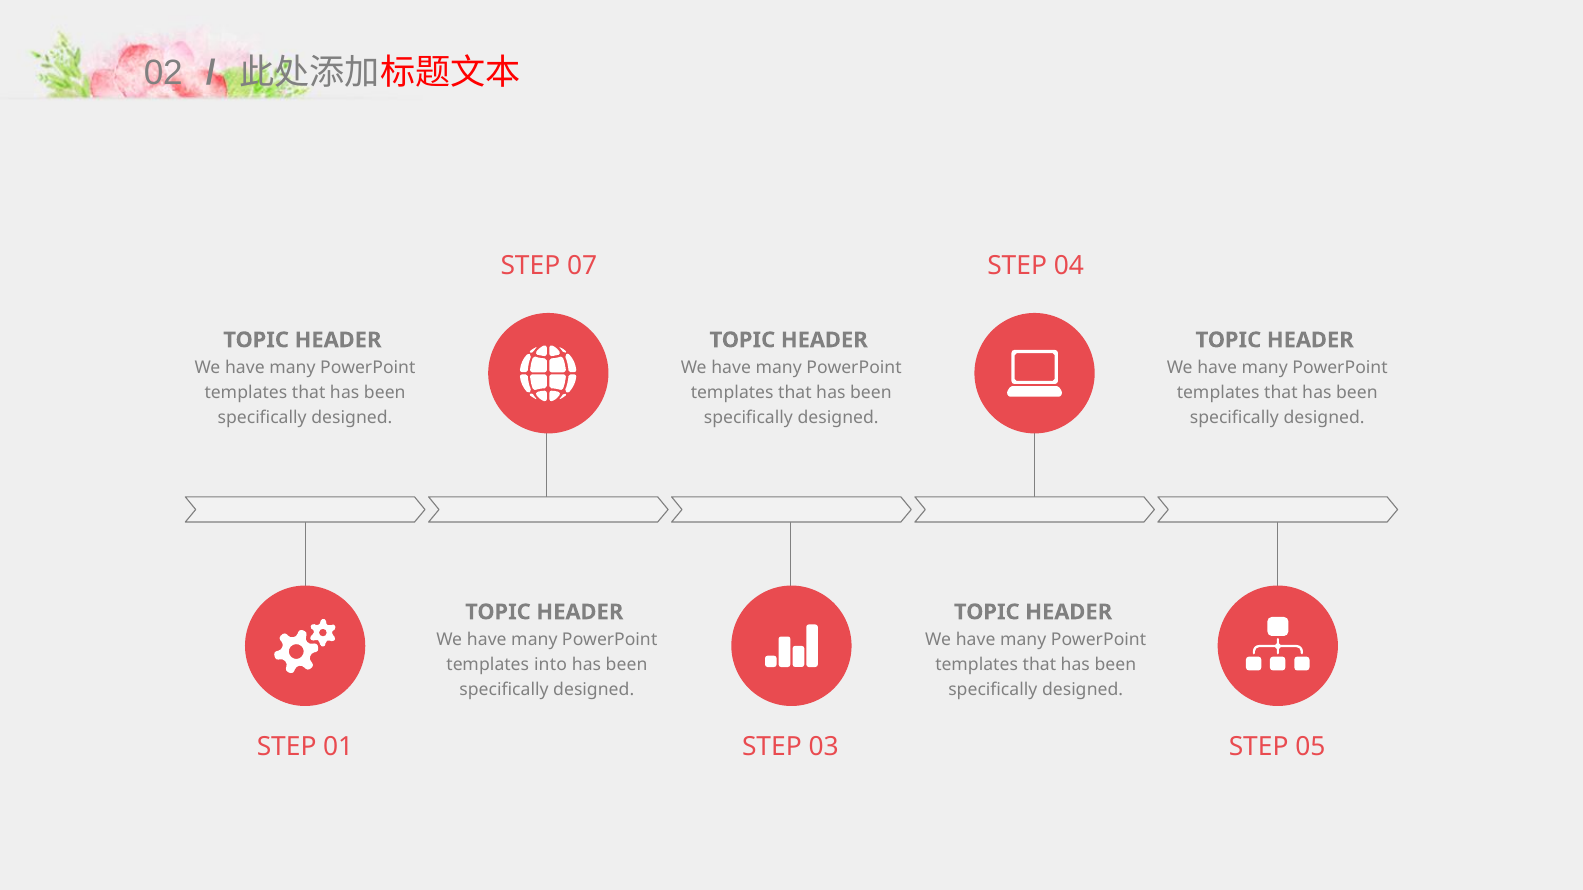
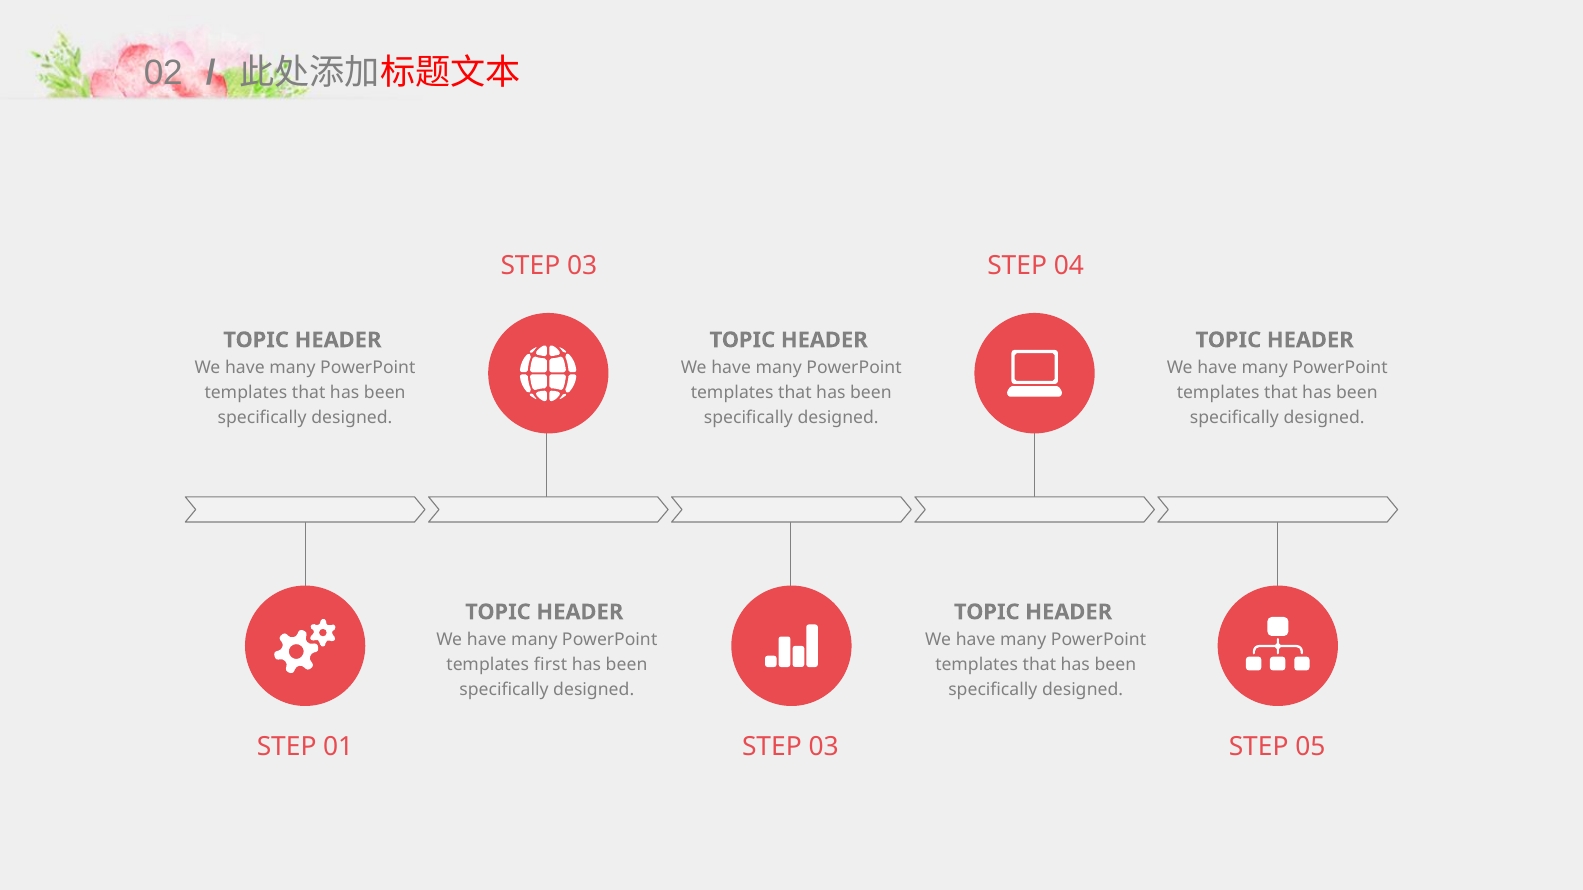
07: 07 -> 03 (582, 266)
into: into -> first (550, 665)
